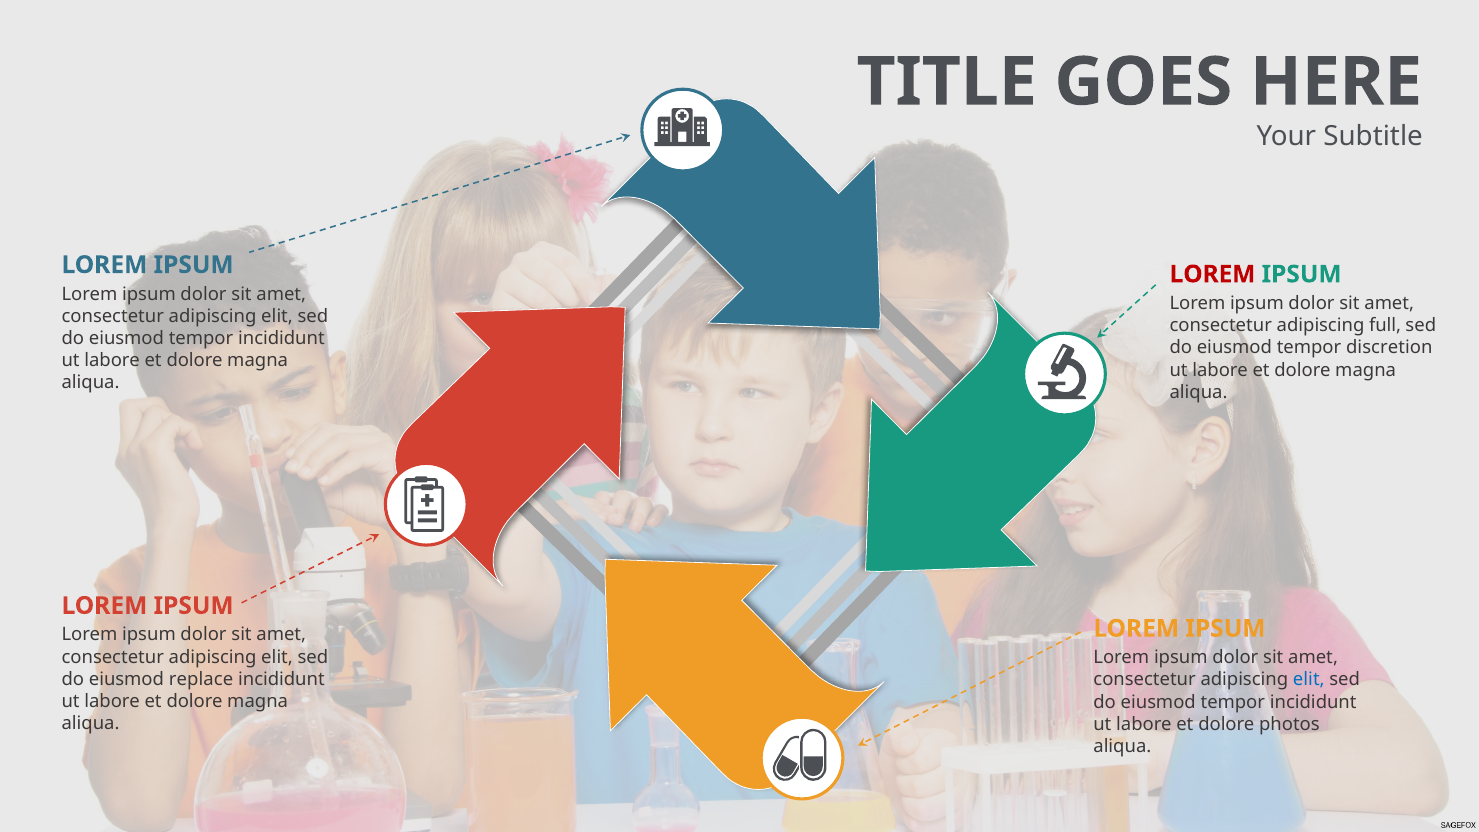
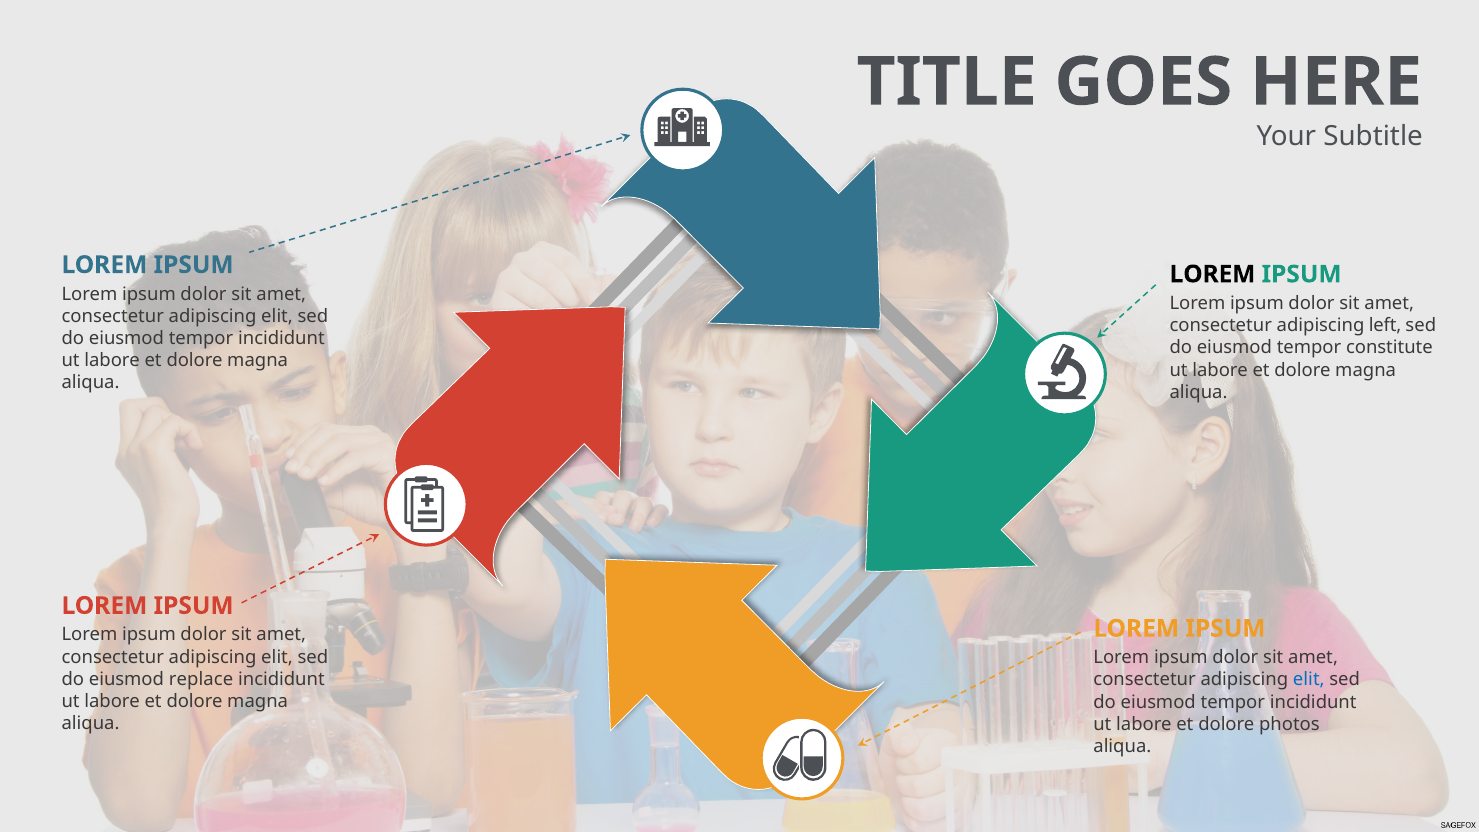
LOREM colour: red -> black (1212, 274)
full: full -> left (1385, 326)
discretion: discretion -> constitute (1389, 348)
